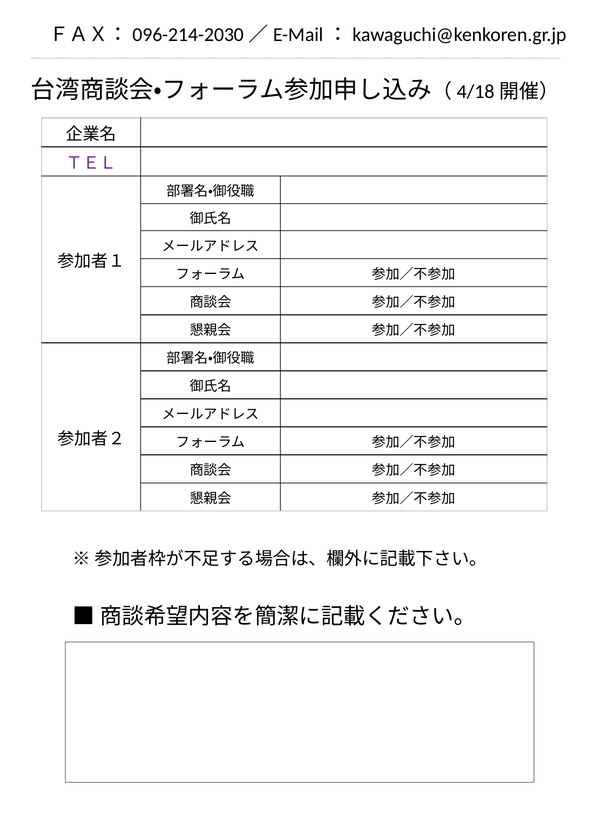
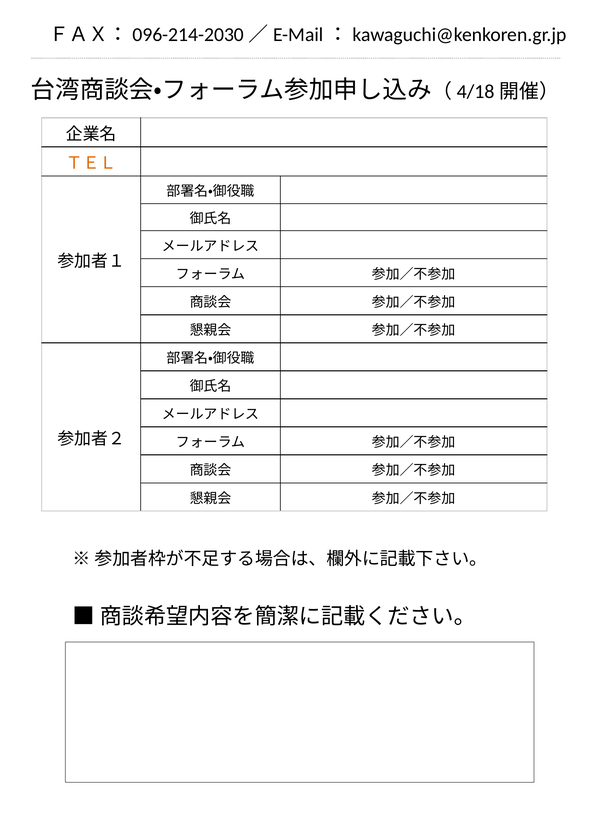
ＴＥＬ colour: purple -> orange (91, 163)
